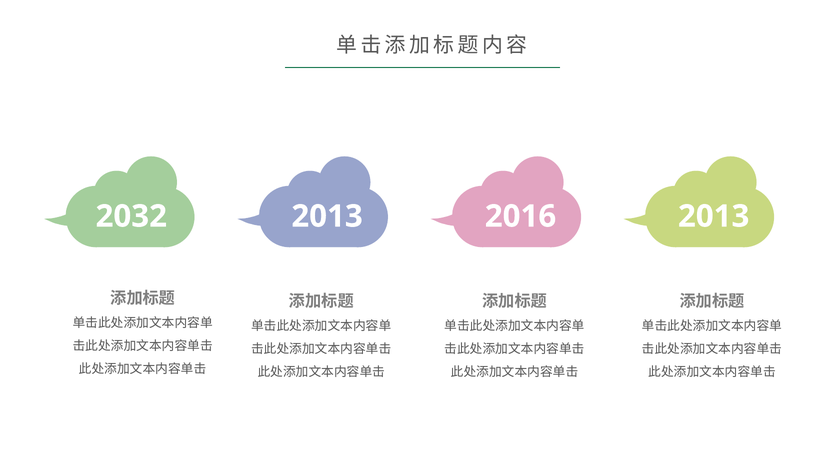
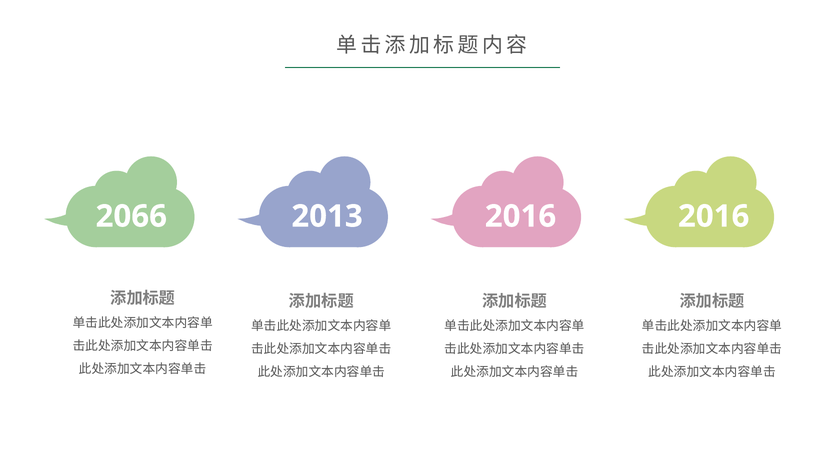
2032: 2032 -> 2066 (131, 216)
2016 2013: 2013 -> 2016 (714, 216)
